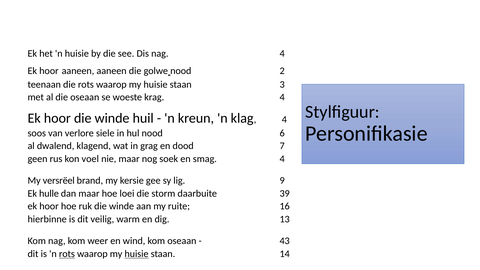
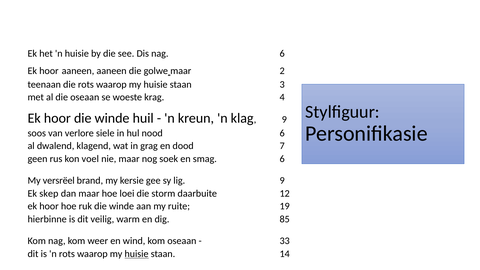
nag 4: 4 -> 6 (282, 54)
golwe nood: nood -> maar (181, 71)
4: 4 -> 9 (284, 119)
smag 4: 4 -> 6 (282, 159)
hulle: hulle -> skep (49, 193)
39: 39 -> 12 (285, 193)
16: 16 -> 19 (285, 206)
13: 13 -> 85 (285, 219)
43: 43 -> 33 (285, 241)
rots underline: present -> none (67, 254)
